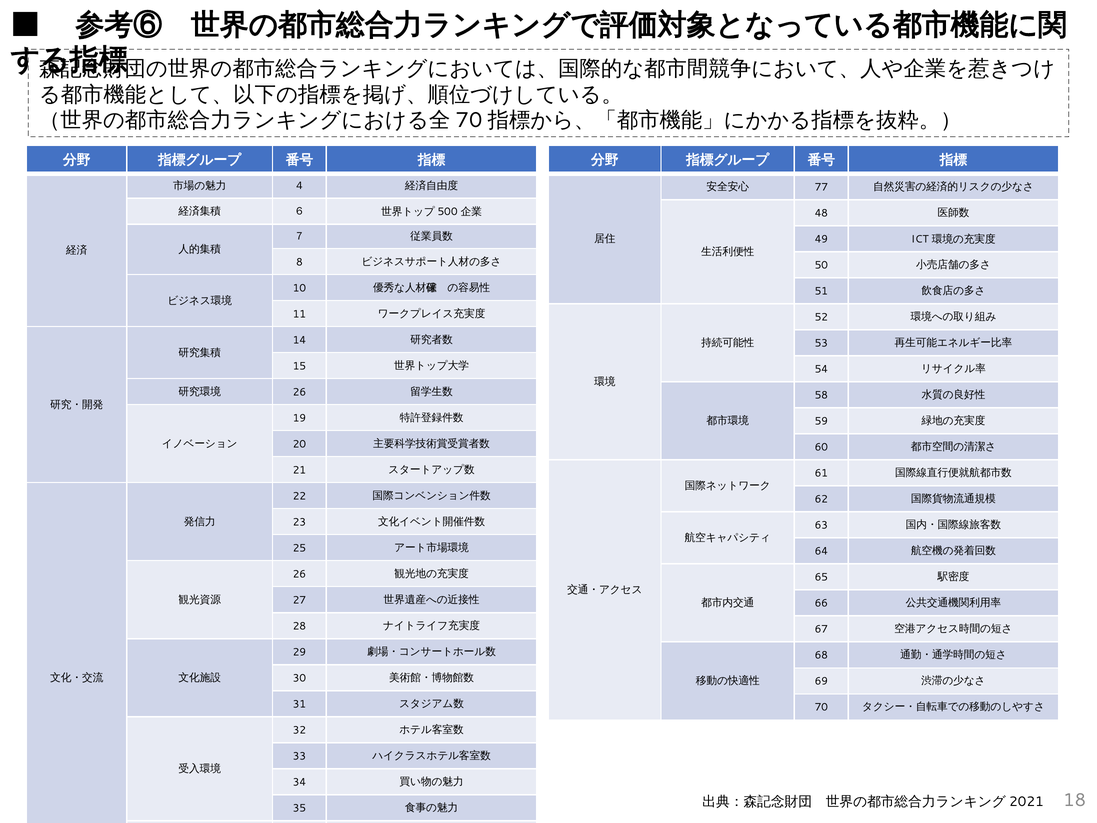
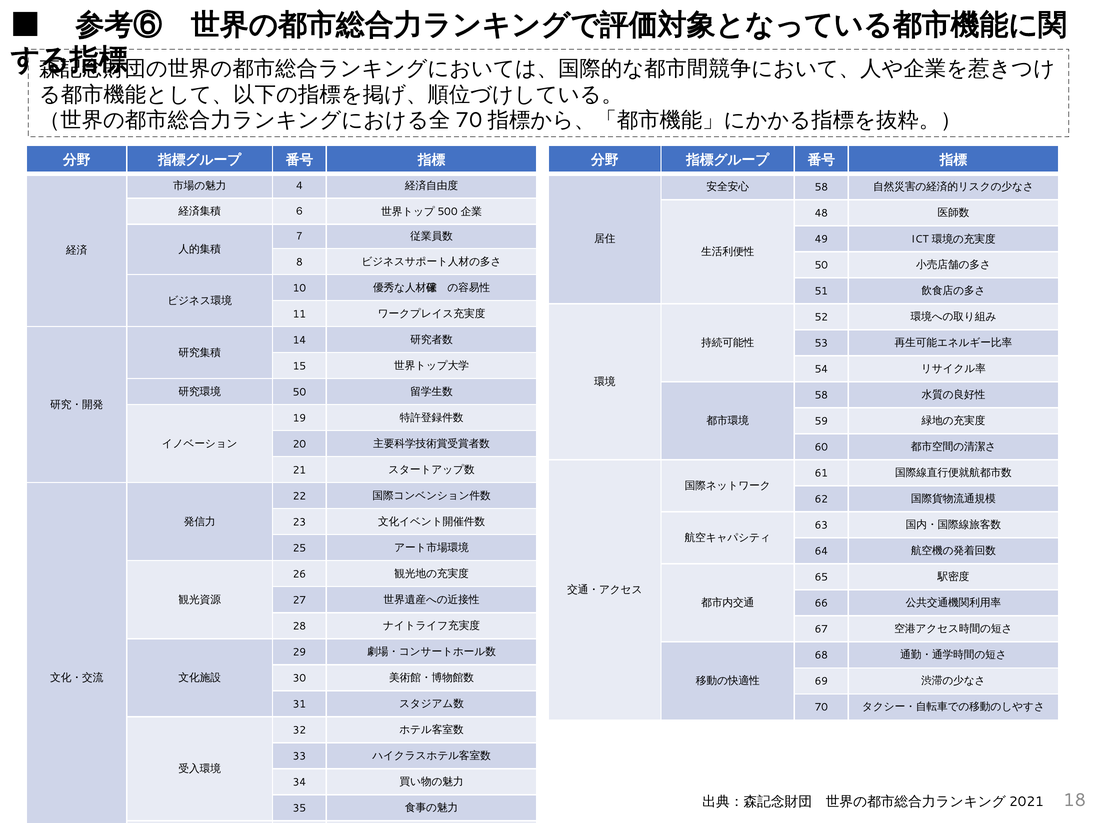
77: 77 -> 58 (821, 187)
26: 26 -> 50 (299, 392)
